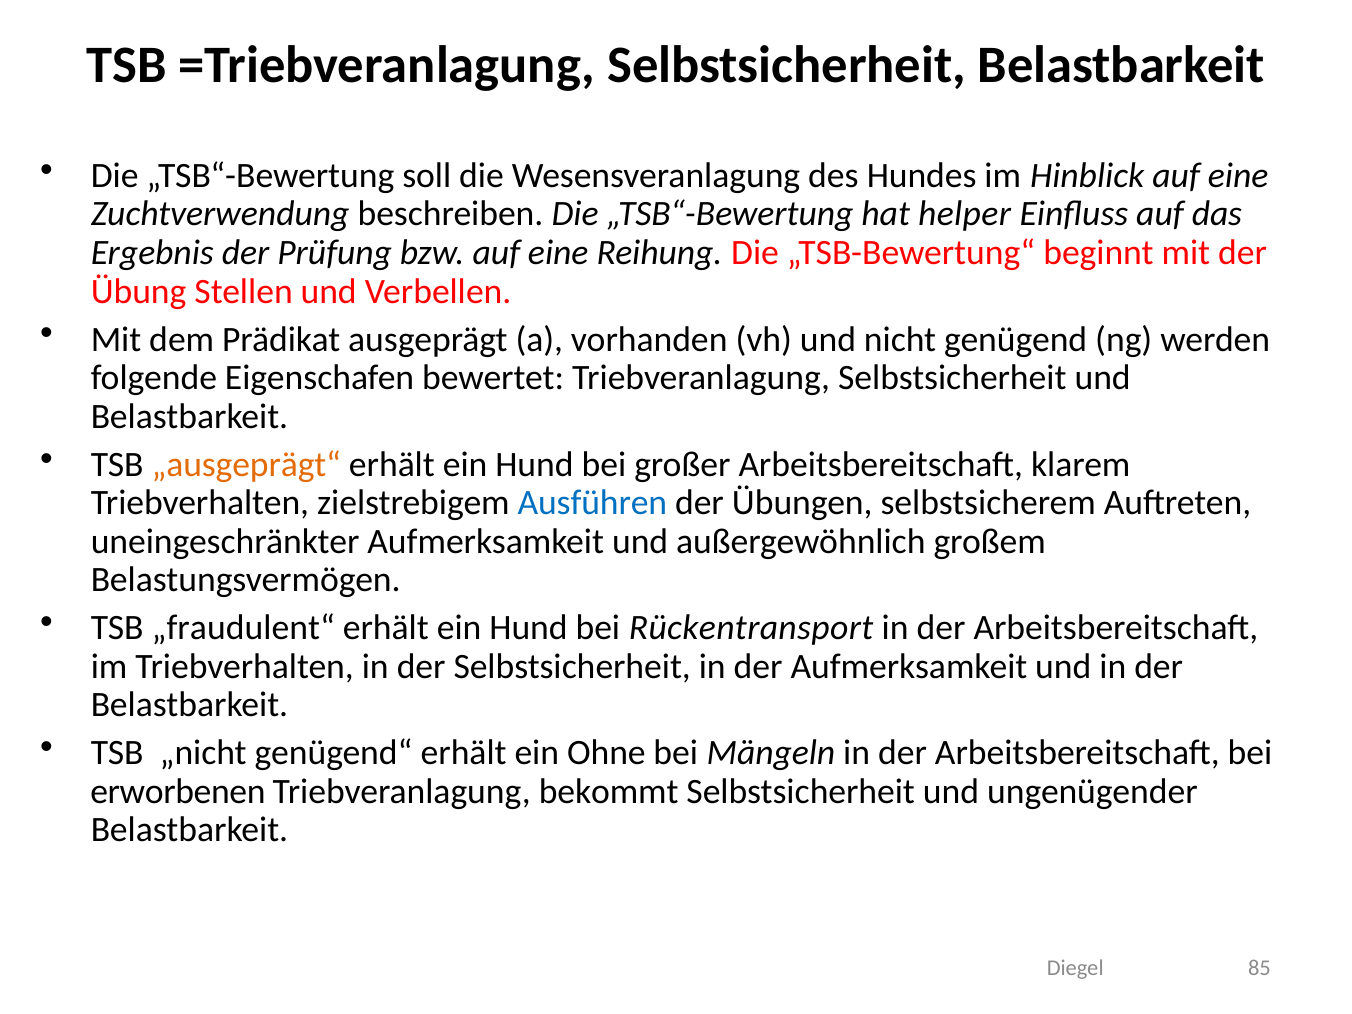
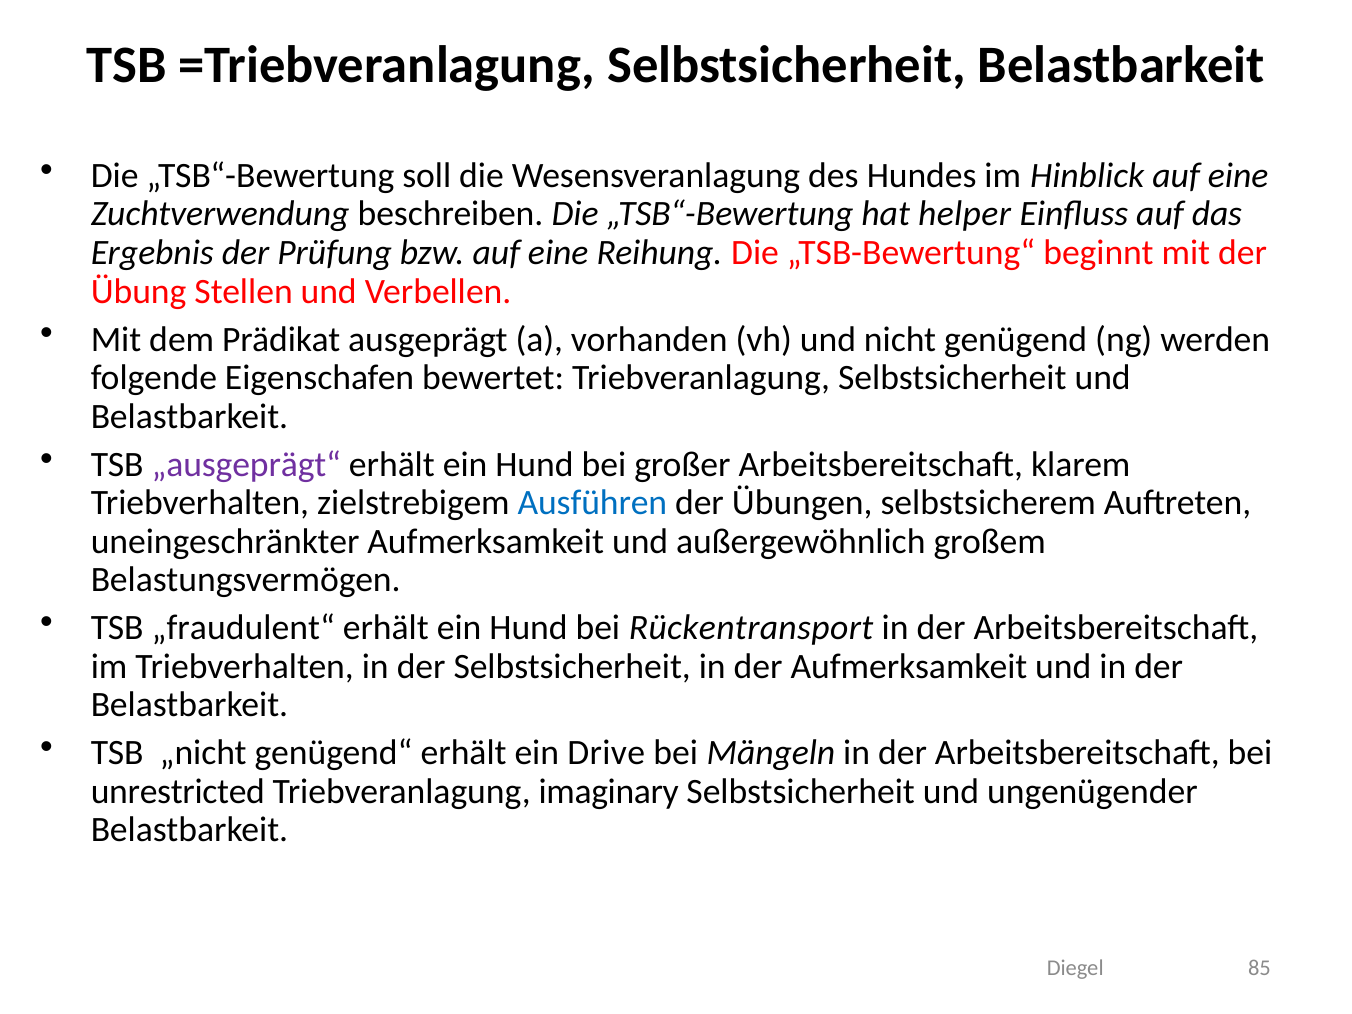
„ausgeprägt“ colour: orange -> purple (246, 464)
Ohne: Ohne -> Drive (606, 753)
erworbenen: erworbenen -> unrestricted (178, 792)
bekommt: bekommt -> imaginary (609, 792)
